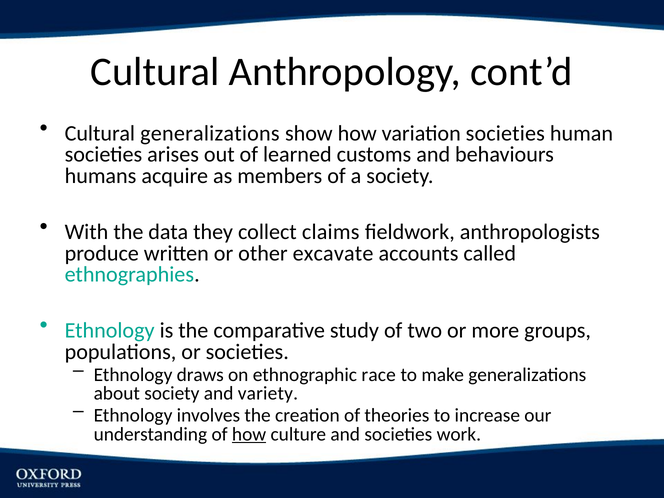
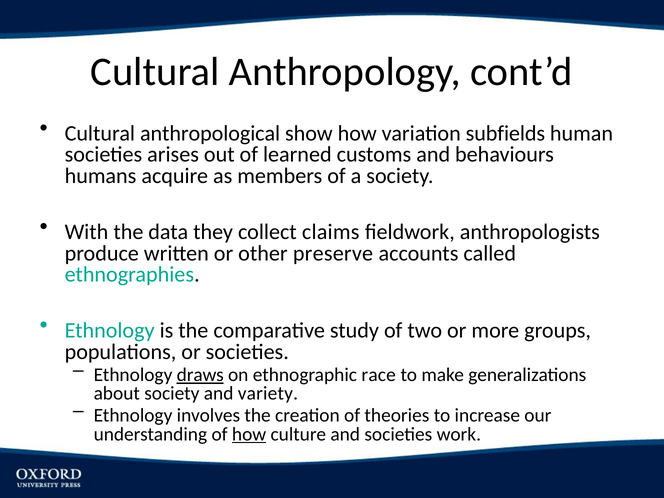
Cultural generalizations: generalizations -> anthropological (210, 133)
variation societies: societies -> subfields (505, 133)
excavate: excavate -> preserve (333, 253)
draws underline: none -> present (200, 375)
